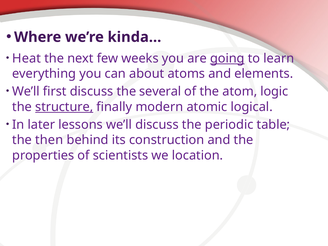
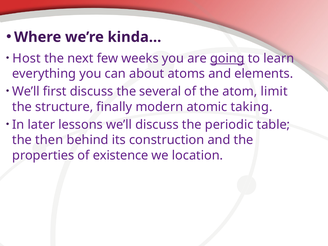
Heat: Heat -> Host (27, 58)
logic: logic -> limit (274, 91)
structure underline: present -> none (64, 107)
logical: logical -> taking (252, 107)
scientists: scientists -> existence (121, 155)
